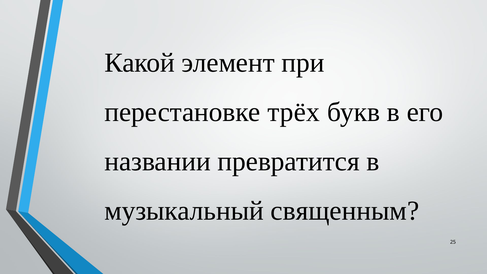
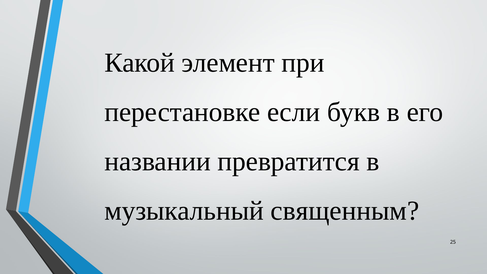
трёх: трёх -> если (294, 112)
